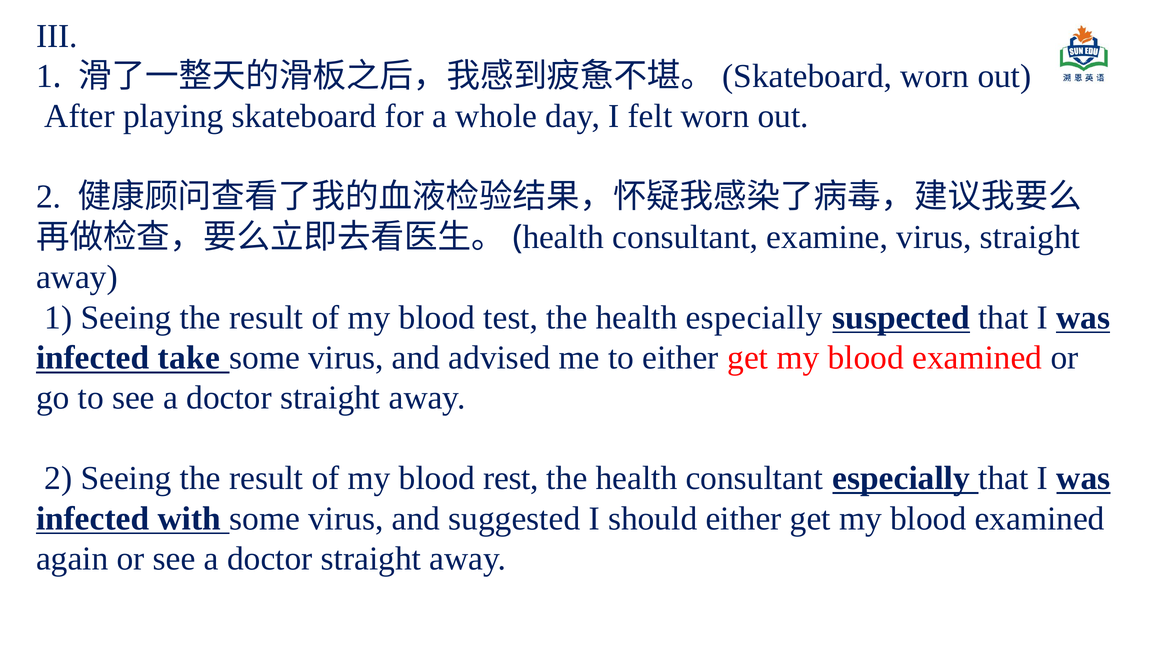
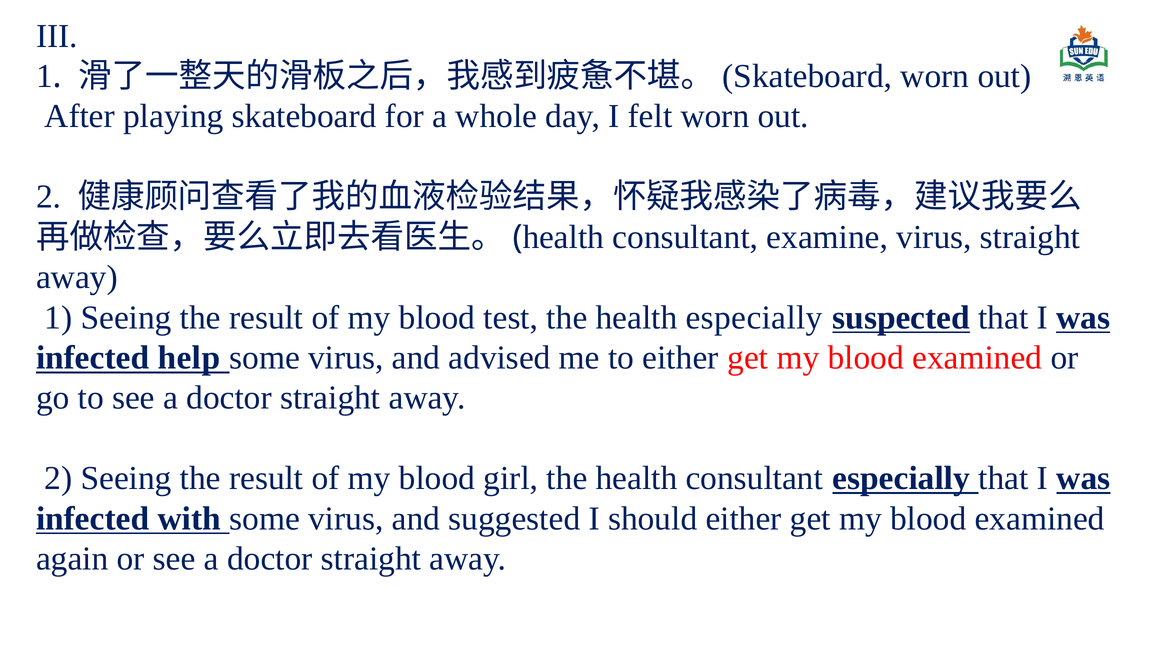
take: take -> help (189, 358)
rest: rest -> girl (511, 479)
